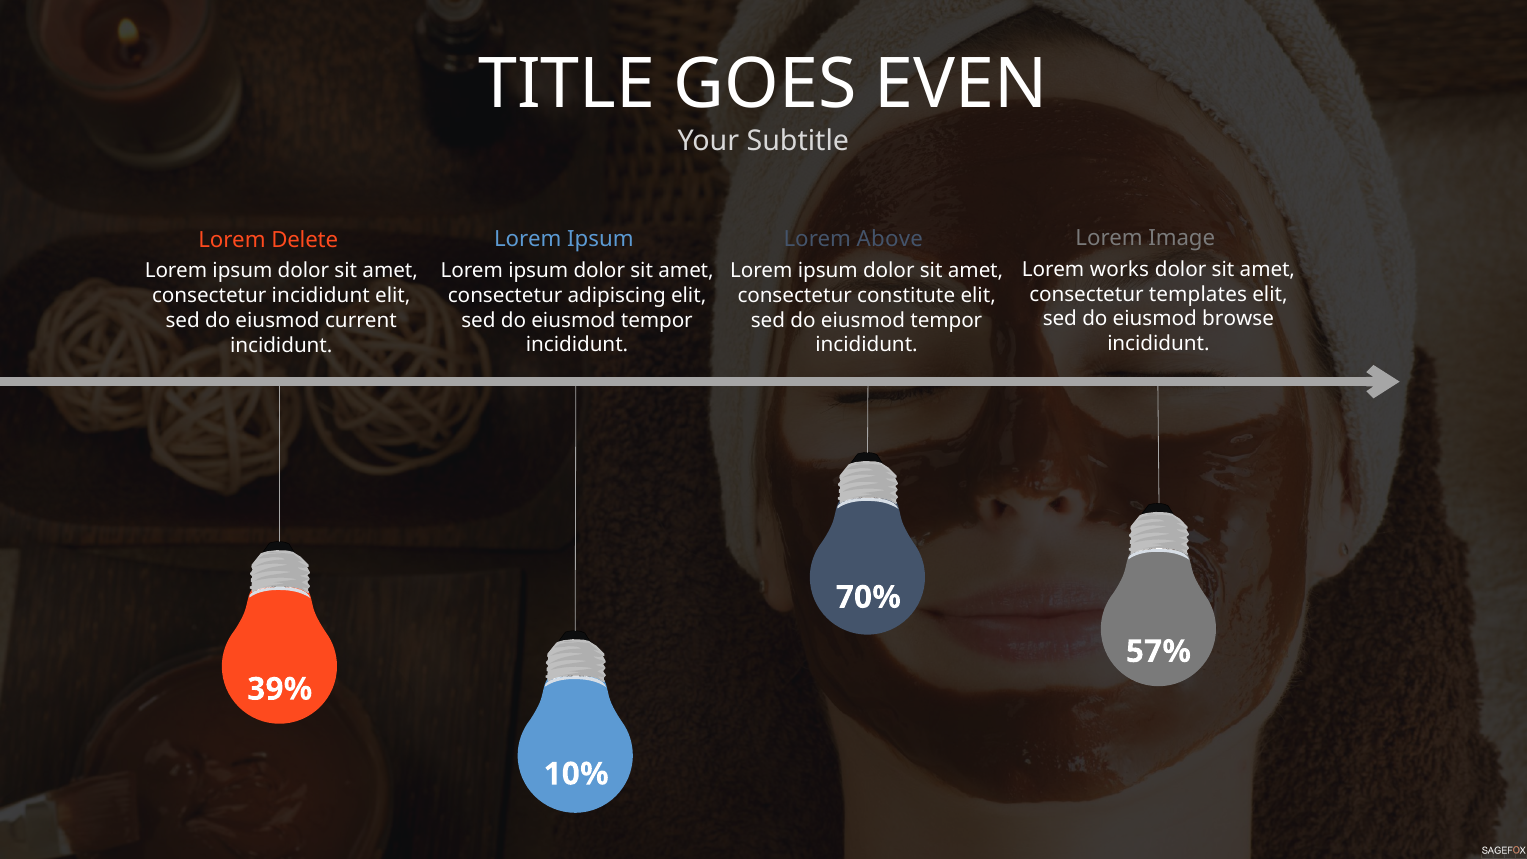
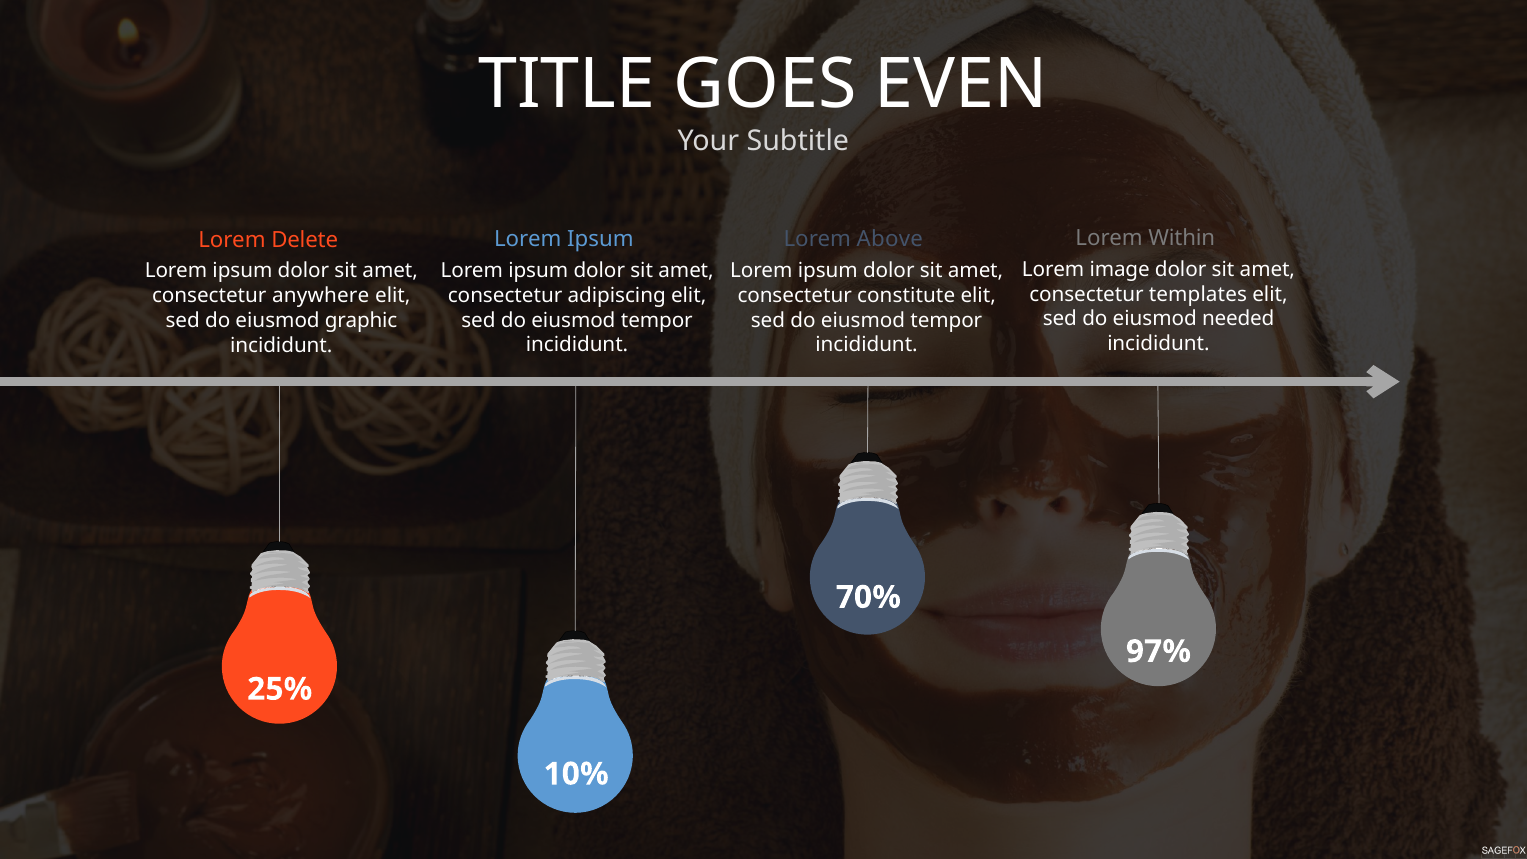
Image: Image -> Within (1182, 238)
works: works -> image (1120, 269)
consectetur incididunt: incididunt -> anywhere (321, 296)
browse: browse -> needed (1238, 319)
current: current -> graphic (361, 321)
57%: 57% -> 97% (1158, 651)
39%: 39% -> 25% (280, 689)
